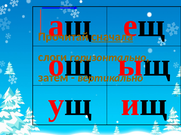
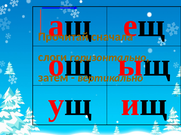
сначала underline: present -> none (112, 37)
